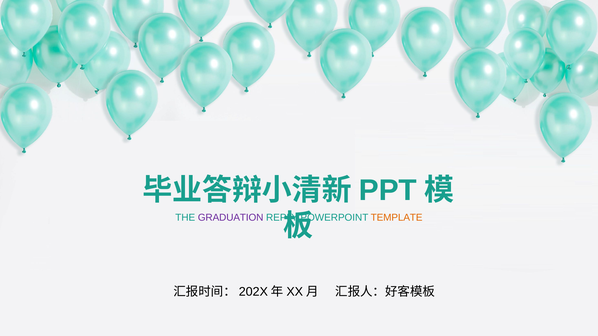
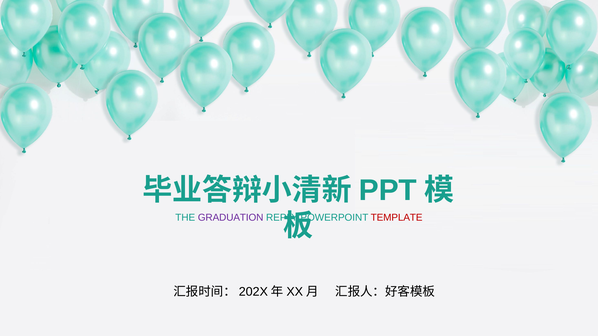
TEMPLATE colour: orange -> red (397, 218)
